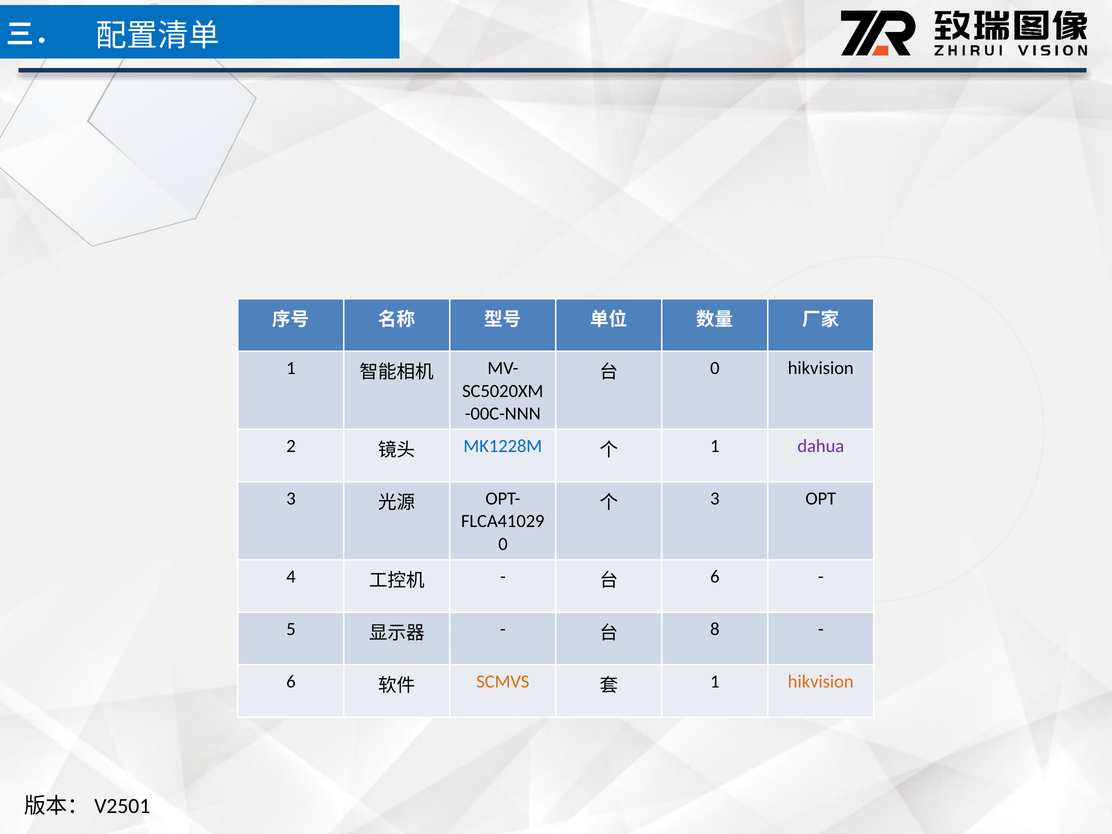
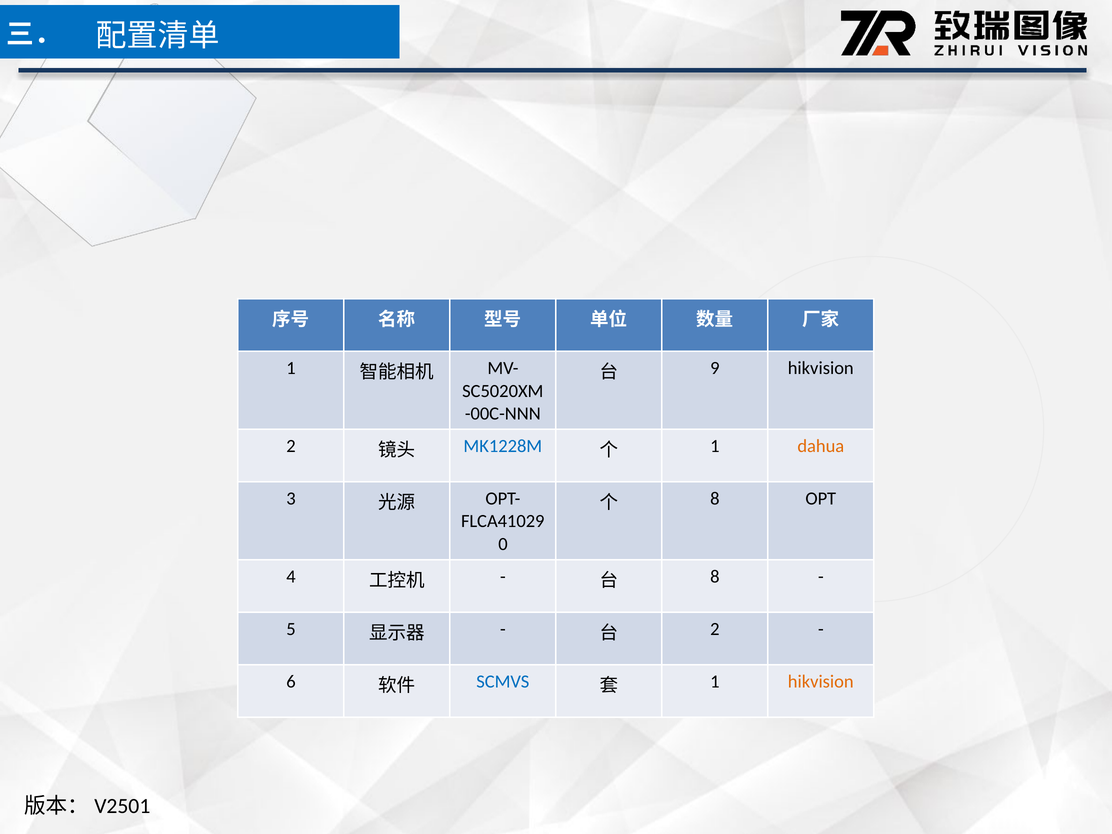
0: 0 -> 9 (715, 368)
dahua colour: purple -> orange (821, 446)
3: 3 -> 8 (715, 499)
6: 6 -> 8 (715, 577)
8: 8 -> 2 (715, 629)
SCMVS colour: orange -> blue (503, 682)
